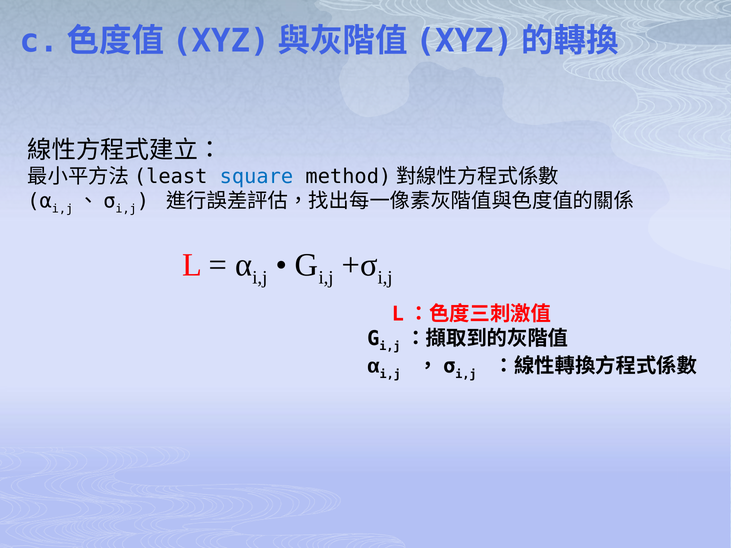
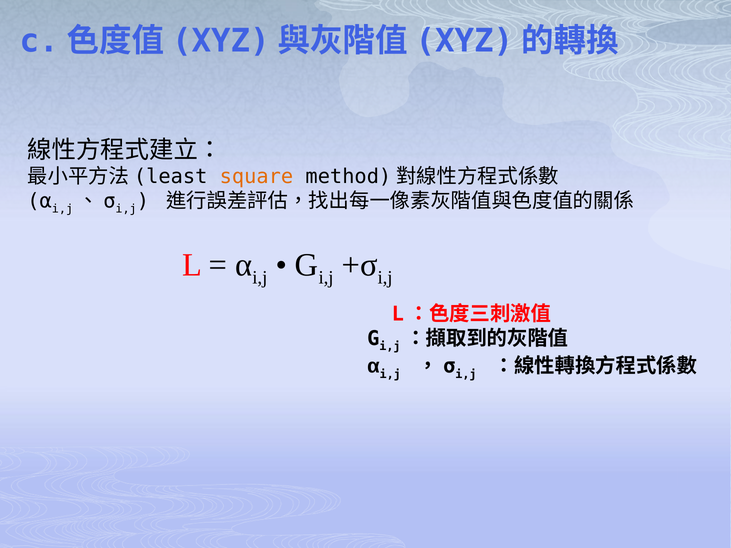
square colour: blue -> orange (256, 177)
